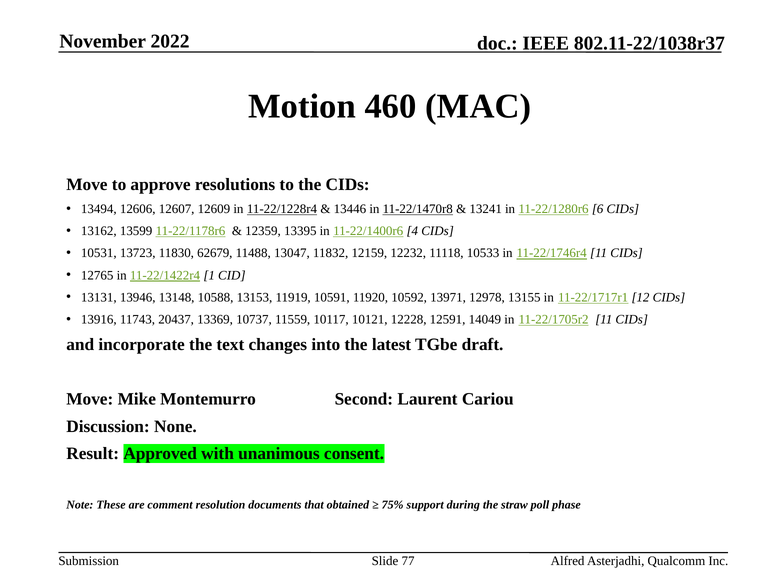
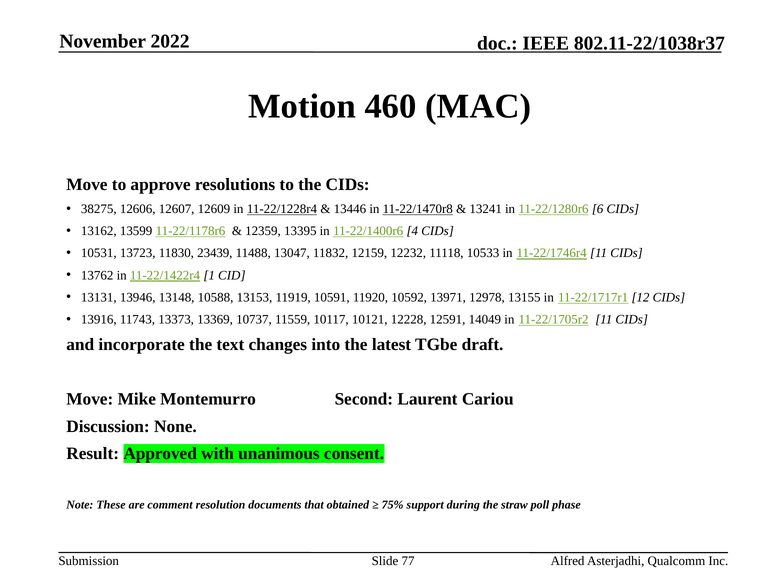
13494: 13494 -> 38275 (99, 209)
62679: 62679 -> 23439 (215, 253)
12765: 12765 -> 13762 (97, 275)
20437: 20437 -> 13373 (176, 319)
